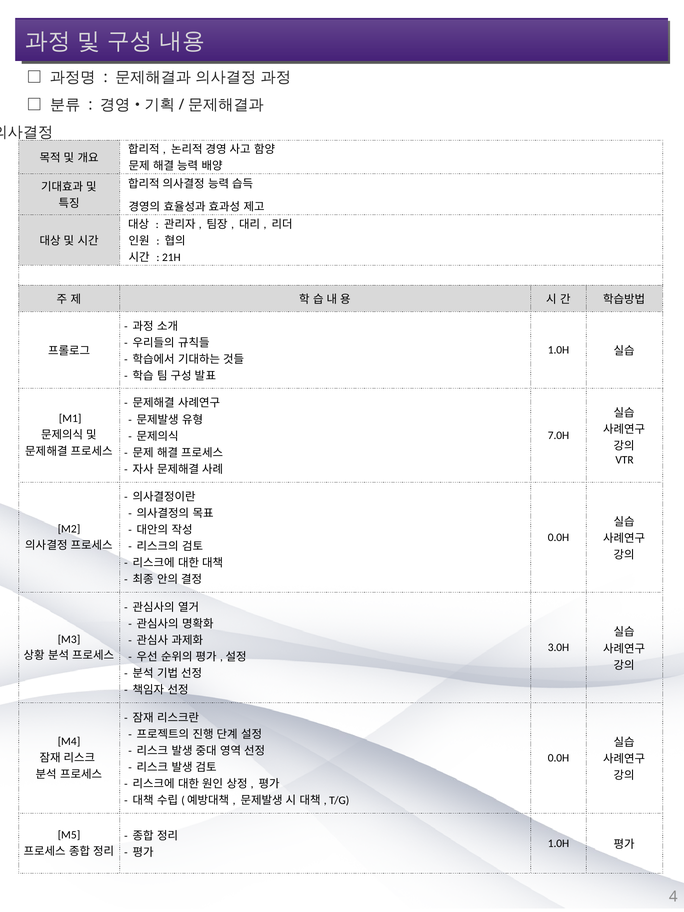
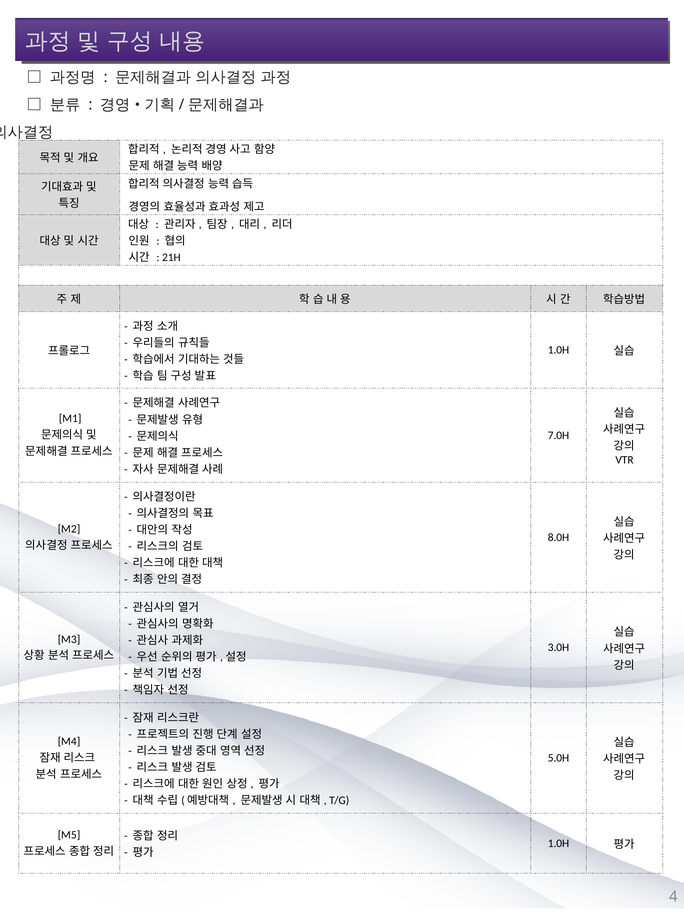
0.0H: 0.0H -> 8.0H (558, 537)
0.0H: 0.0H -> 5.0H (558, 758)
